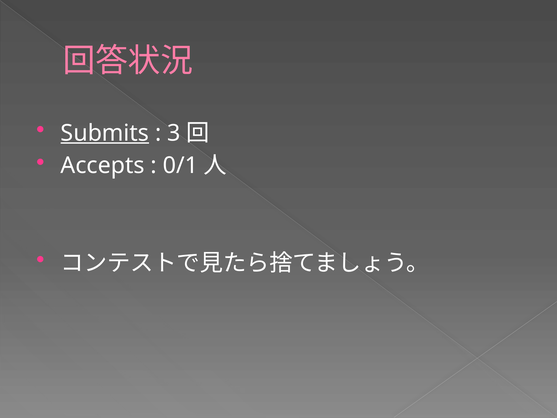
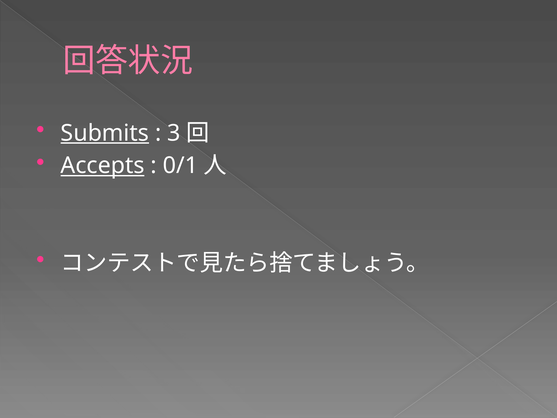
Accepts underline: none -> present (103, 165)
